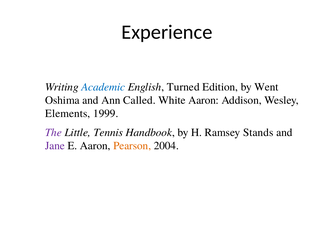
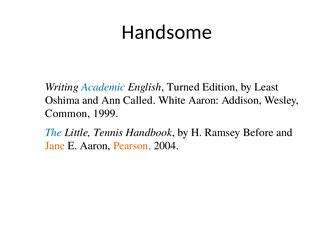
Experience: Experience -> Handsome (167, 32)
Went: Went -> Least (266, 87)
Elements: Elements -> Common (68, 114)
The colour: purple -> blue (53, 133)
Stands: Stands -> Before (258, 133)
Jane colour: purple -> orange (55, 146)
